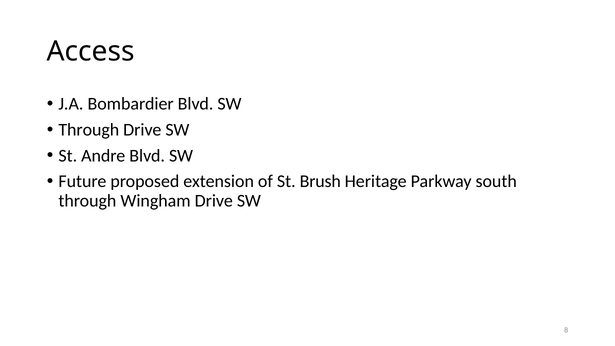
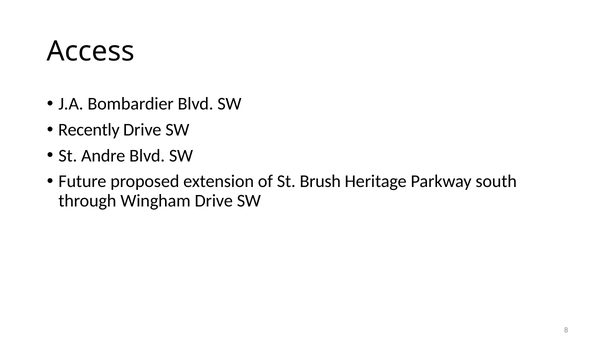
Through: Through -> Recently (89, 130)
